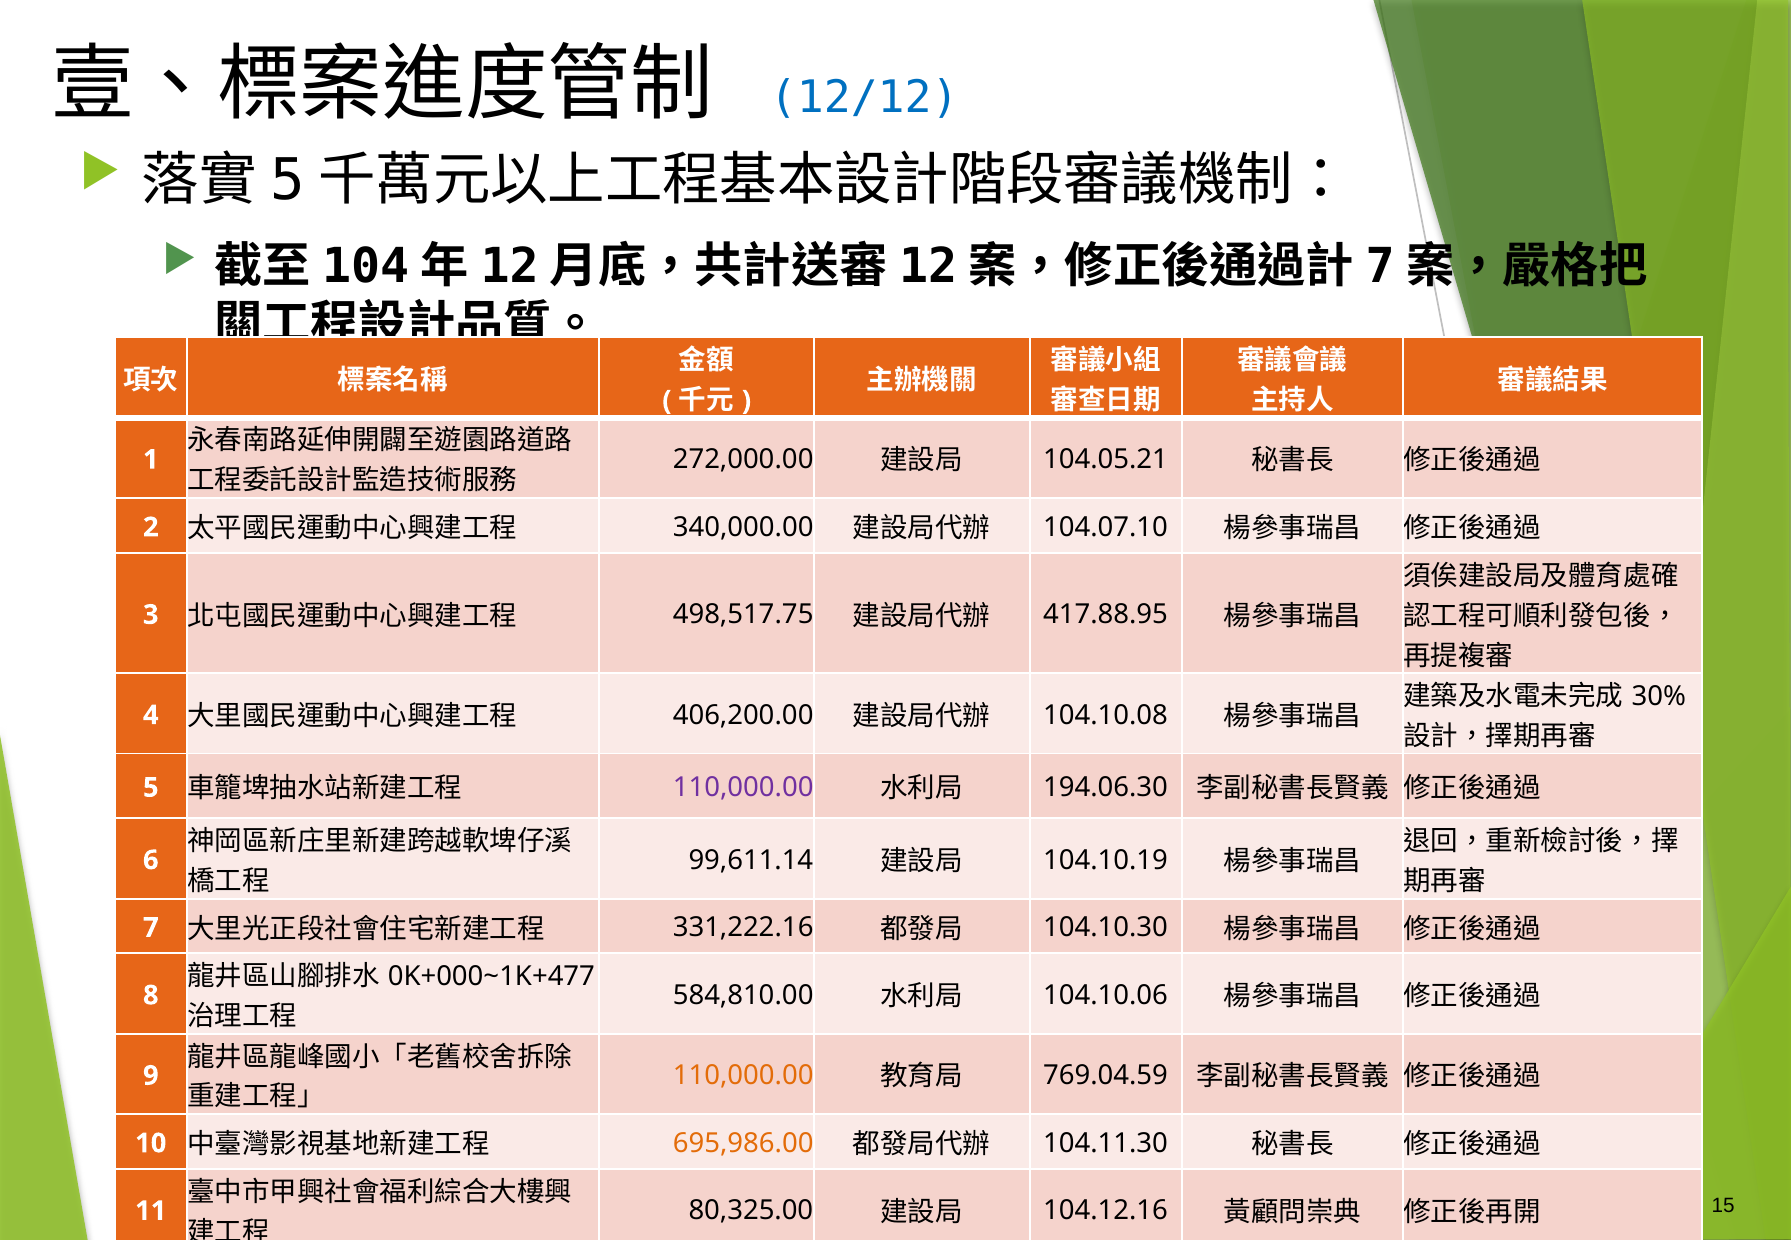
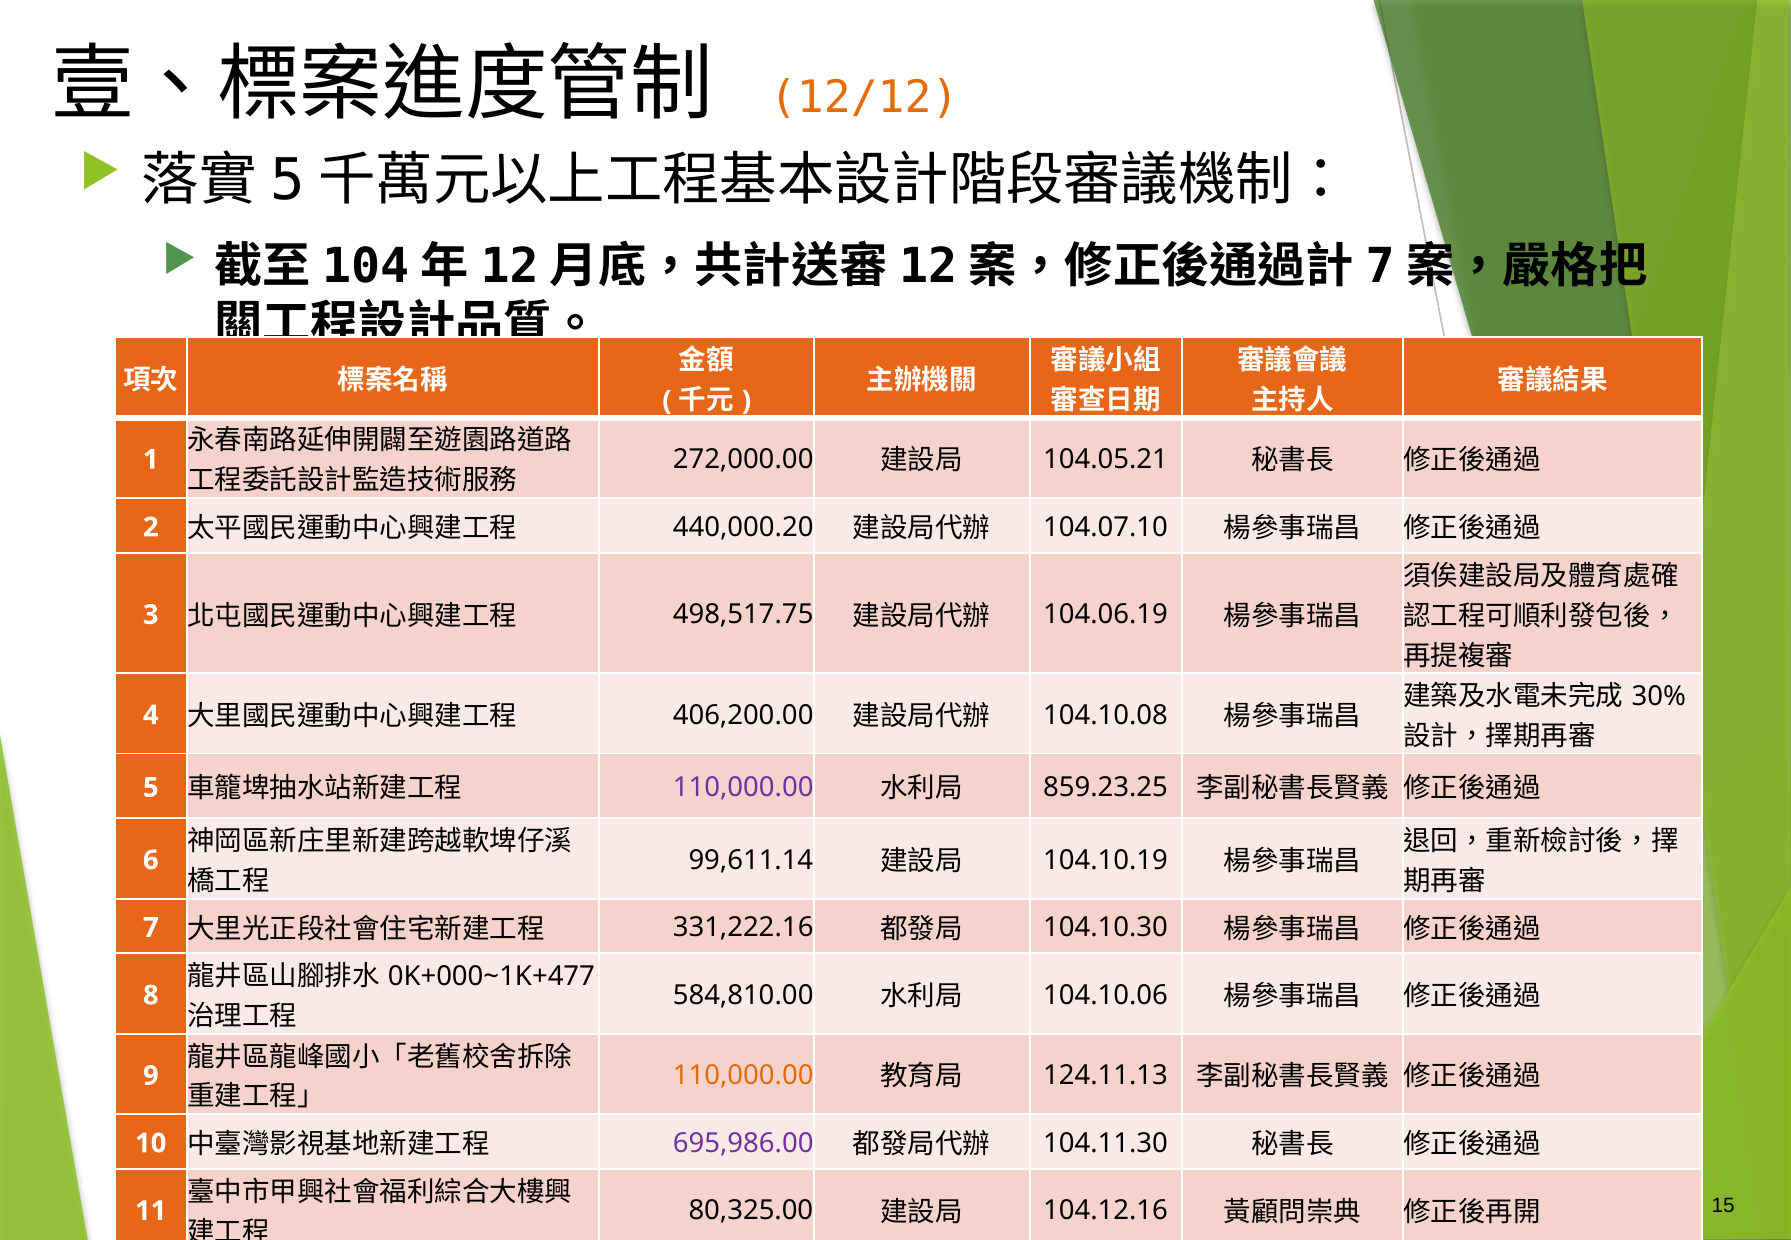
12/12 colour: blue -> orange (864, 98)
340,000.00: 340,000.00 -> 440,000.20 (743, 527)
417.88.95: 417.88.95 -> 104.06.19 (1106, 615)
194.06.30: 194.06.30 -> 859.23.25 (1106, 788)
769.04.59: 769.04.59 -> 124.11.13 (1106, 1076)
695,986.00 colour: orange -> purple (743, 1143)
